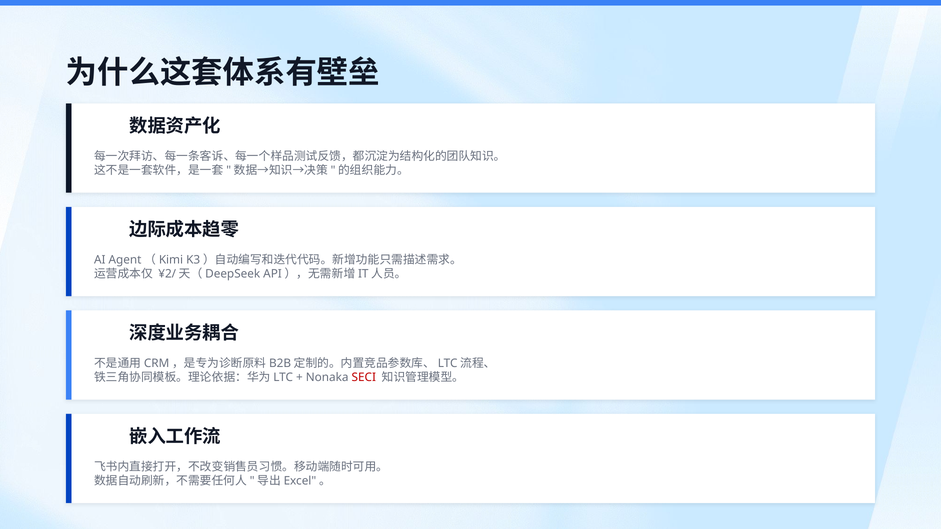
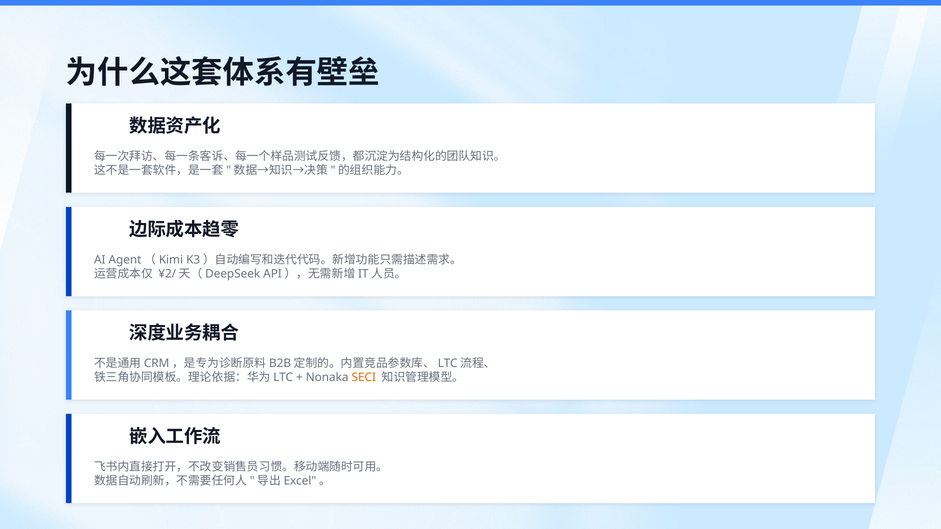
SECI colour: red -> orange (364, 378)
